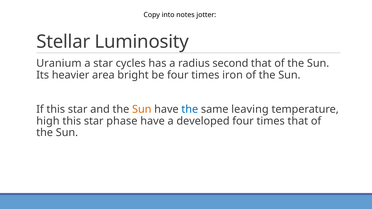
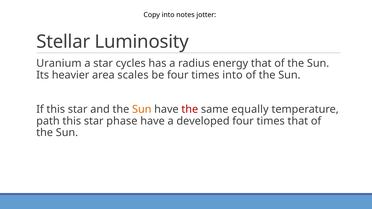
second: second -> energy (230, 63)
bright: bright -> scales (133, 75)
times iron: iron -> into (232, 75)
the colour: blue -> red (190, 109)
leaving: leaving -> equally (250, 109)
high: high -> path (48, 121)
